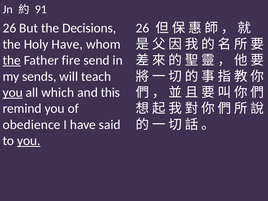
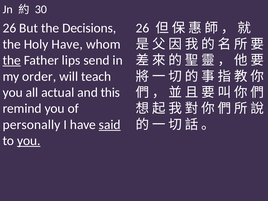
91: 91 -> 30 (41, 9)
fire: fire -> lips (71, 60)
sends: sends -> order (39, 76)
you underline: present -> none (13, 92)
which: which -> actual (58, 92)
obedience: obedience -> personally (32, 125)
said underline: none -> present (110, 125)
